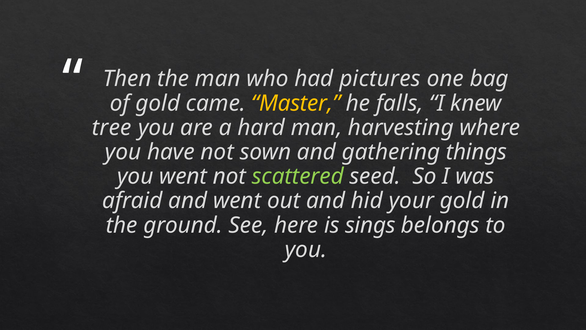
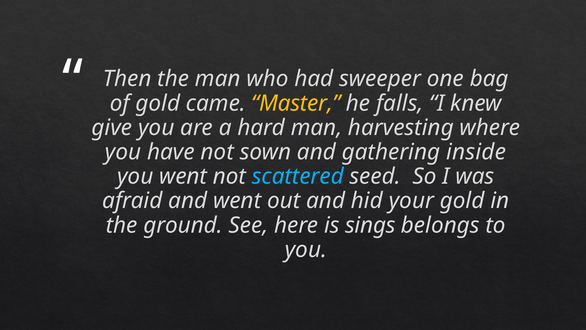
pictures: pictures -> sweeper (380, 79)
tree: tree -> give (112, 127)
things: things -> inside (476, 152)
scattered colour: light green -> light blue (298, 176)
